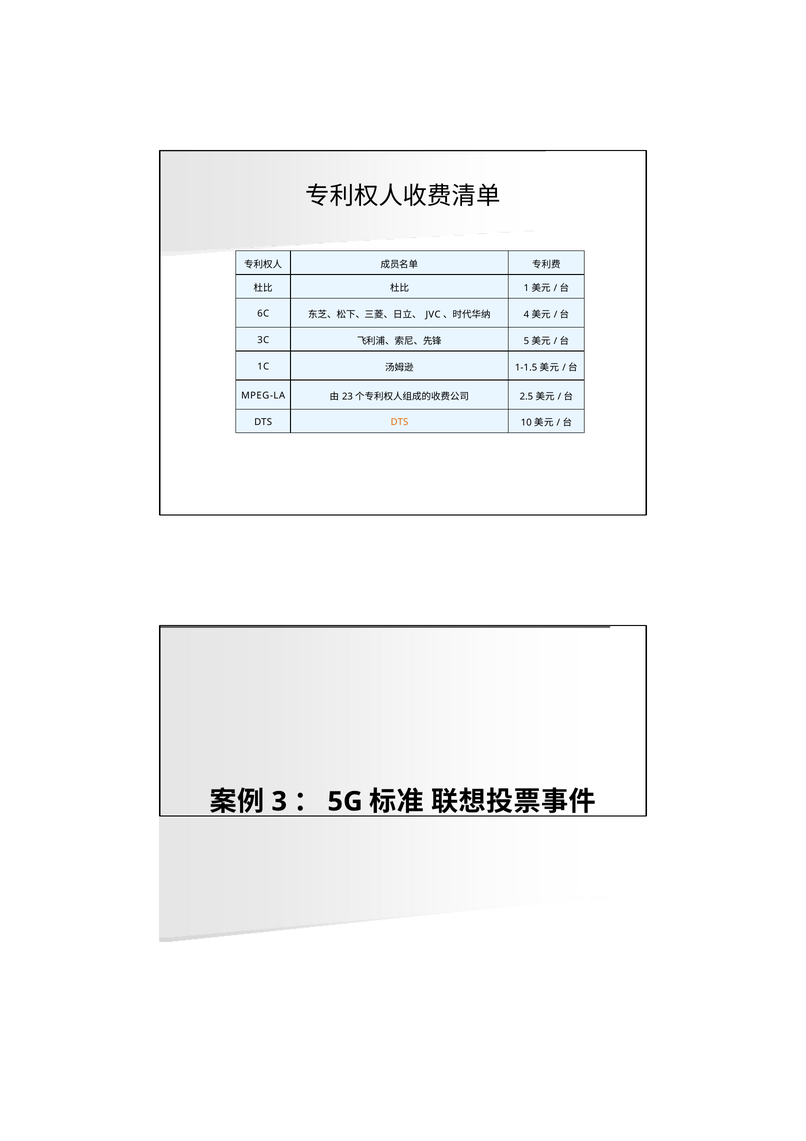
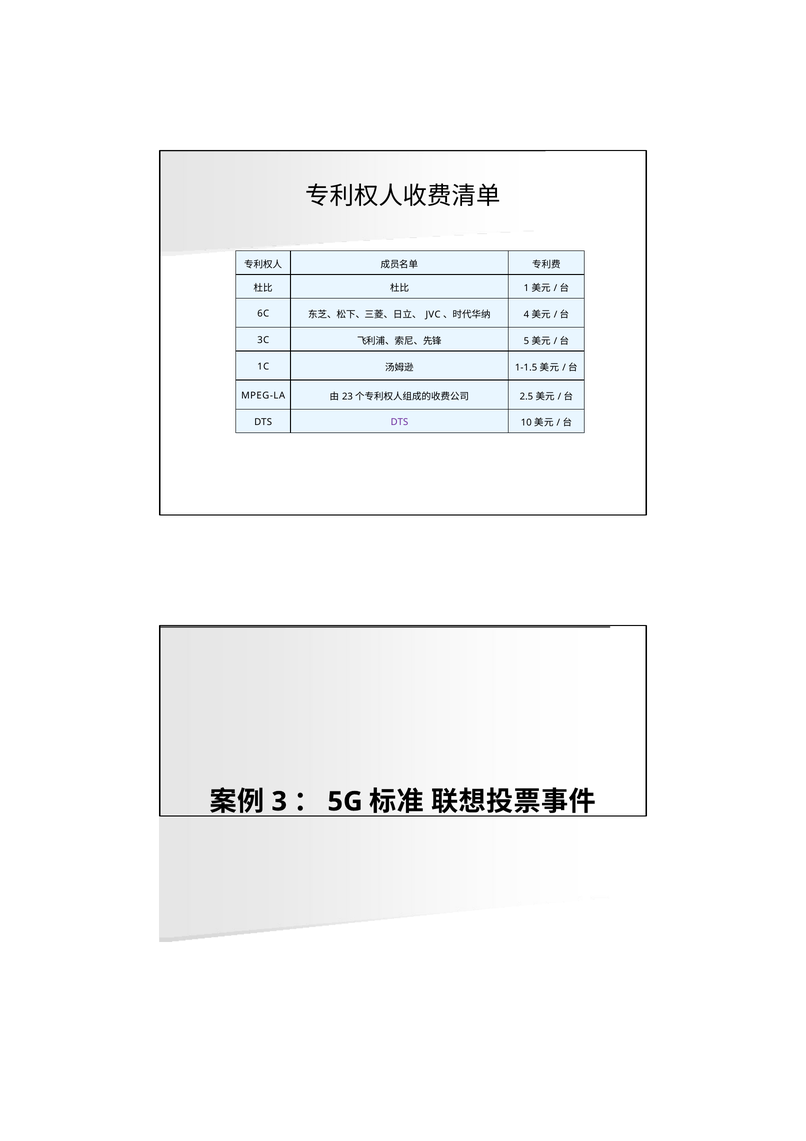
DTS colour: orange -> purple (399, 422)
